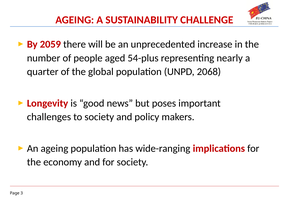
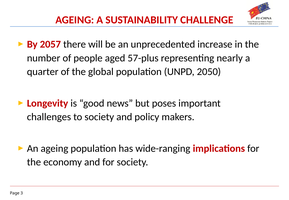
2059: 2059 -> 2057 (50, 44)
54-plus: 54-plus -> 57-plus (143, 58)
2068: 2068 -> 2050 (209, 72)
